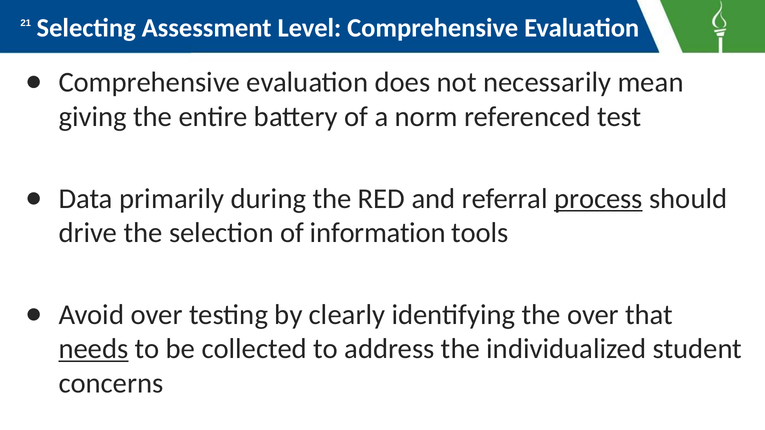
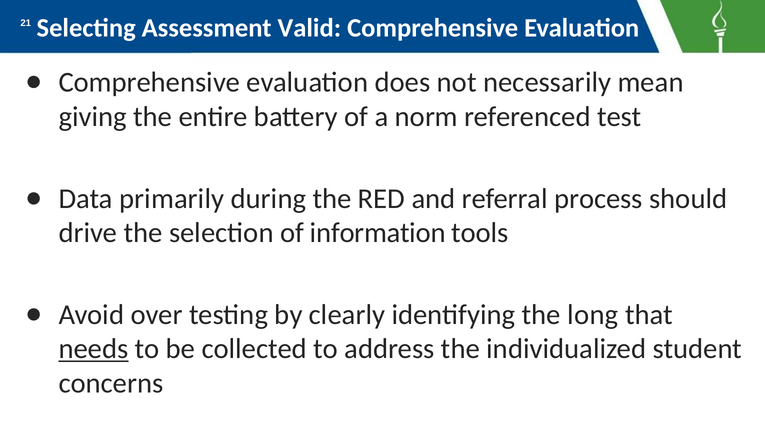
Level: Level -> Valid (309, 28)
process underline: present -> none (598, 199)
the over: over -> long (593, 315)
